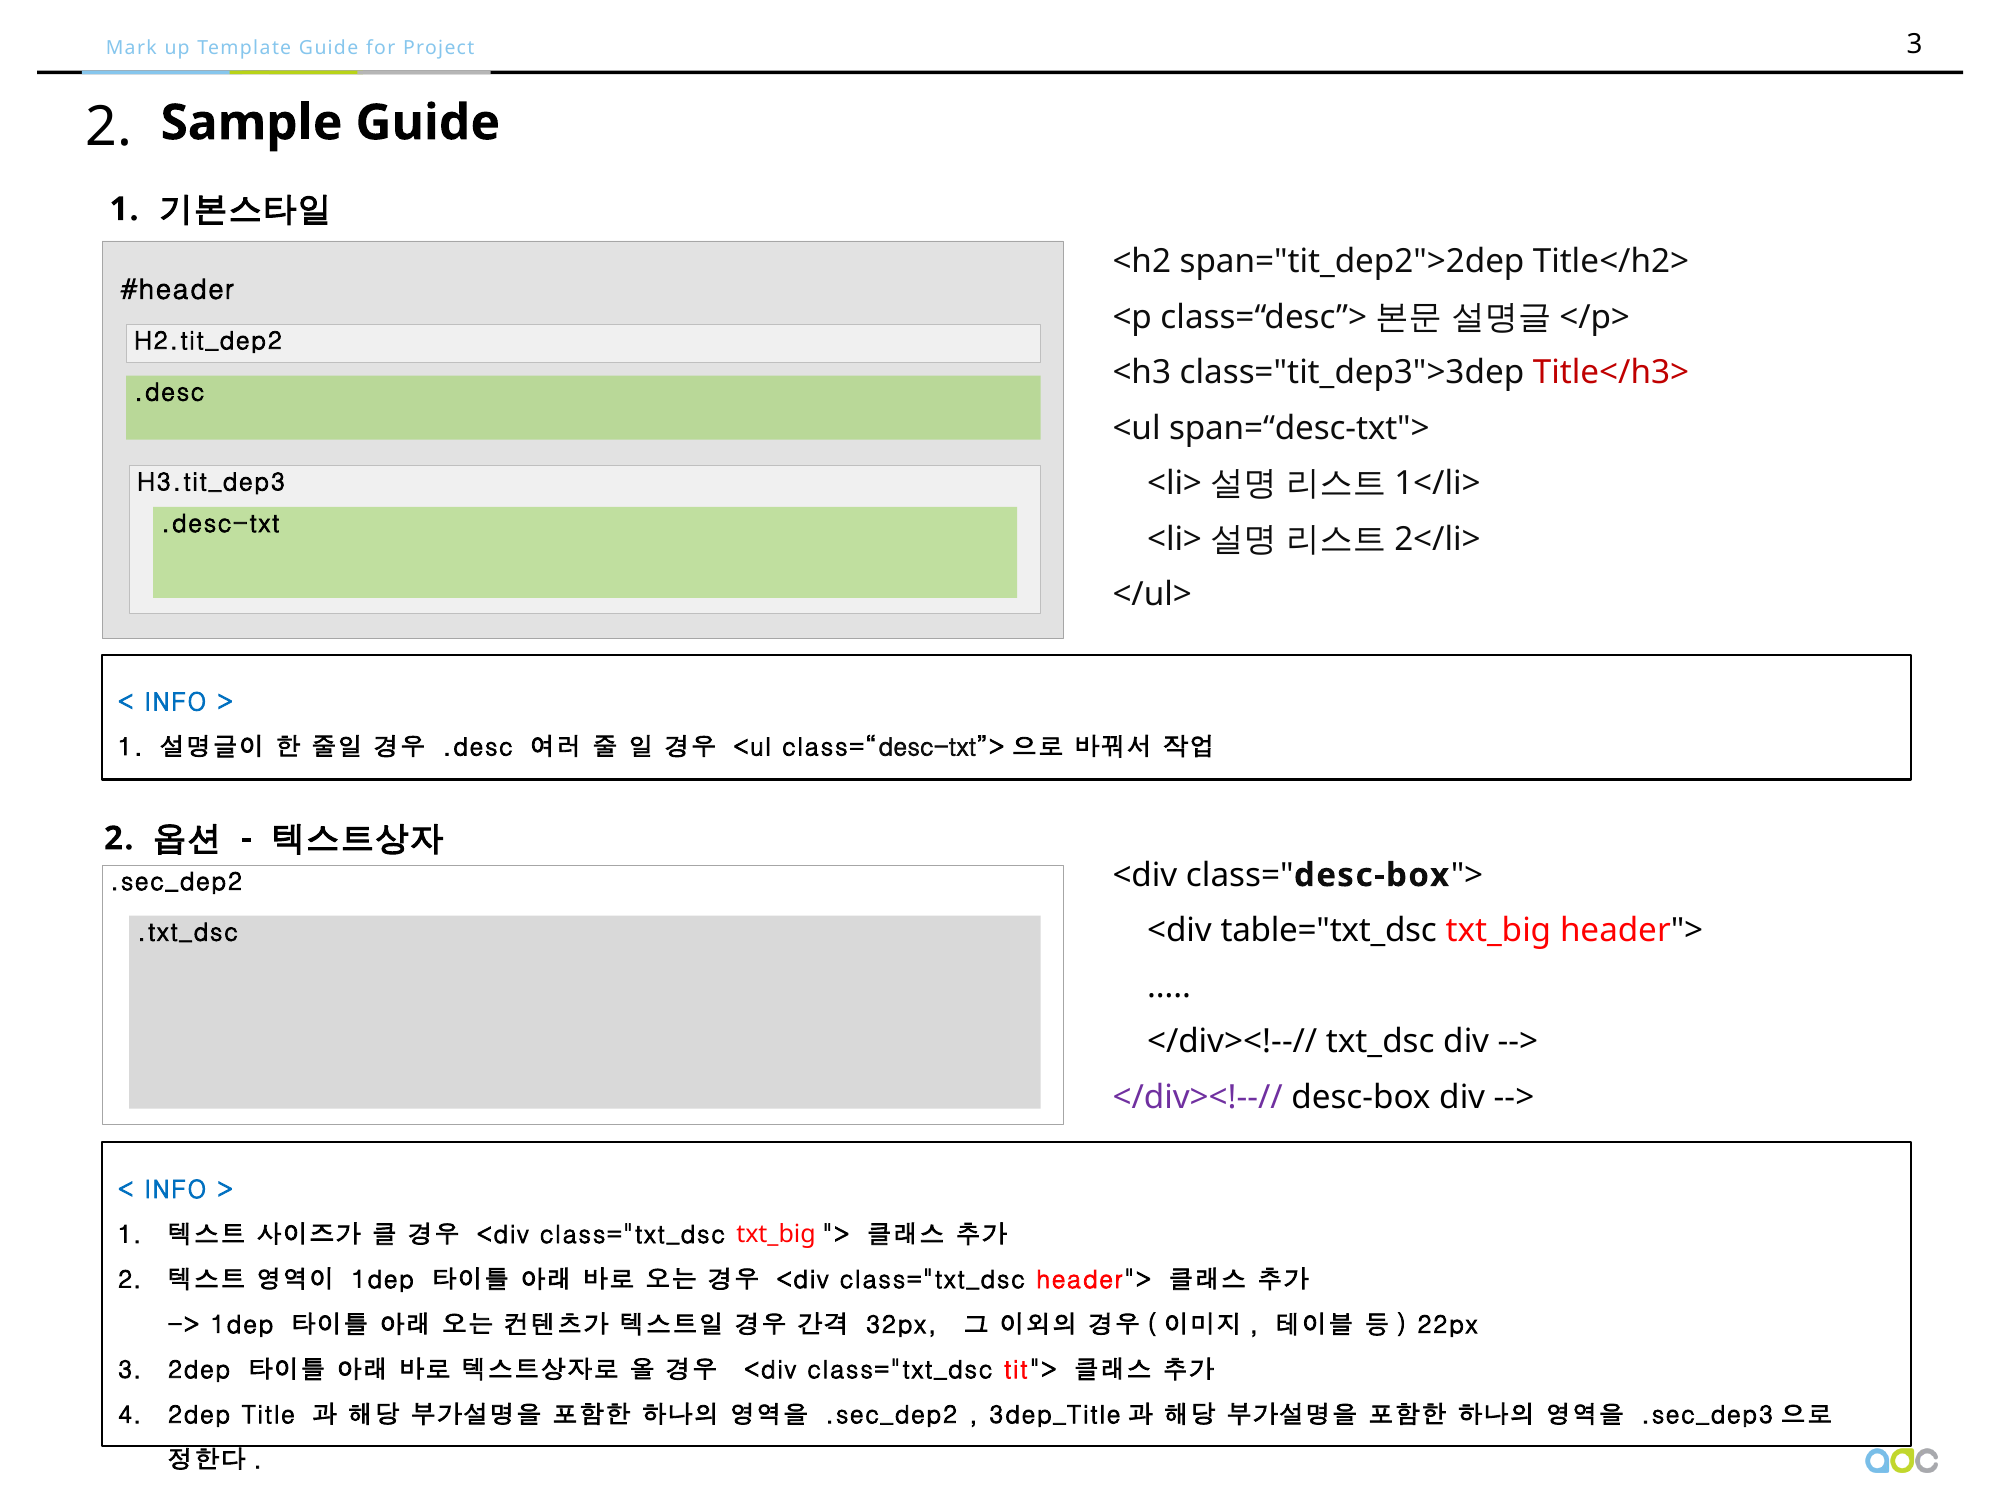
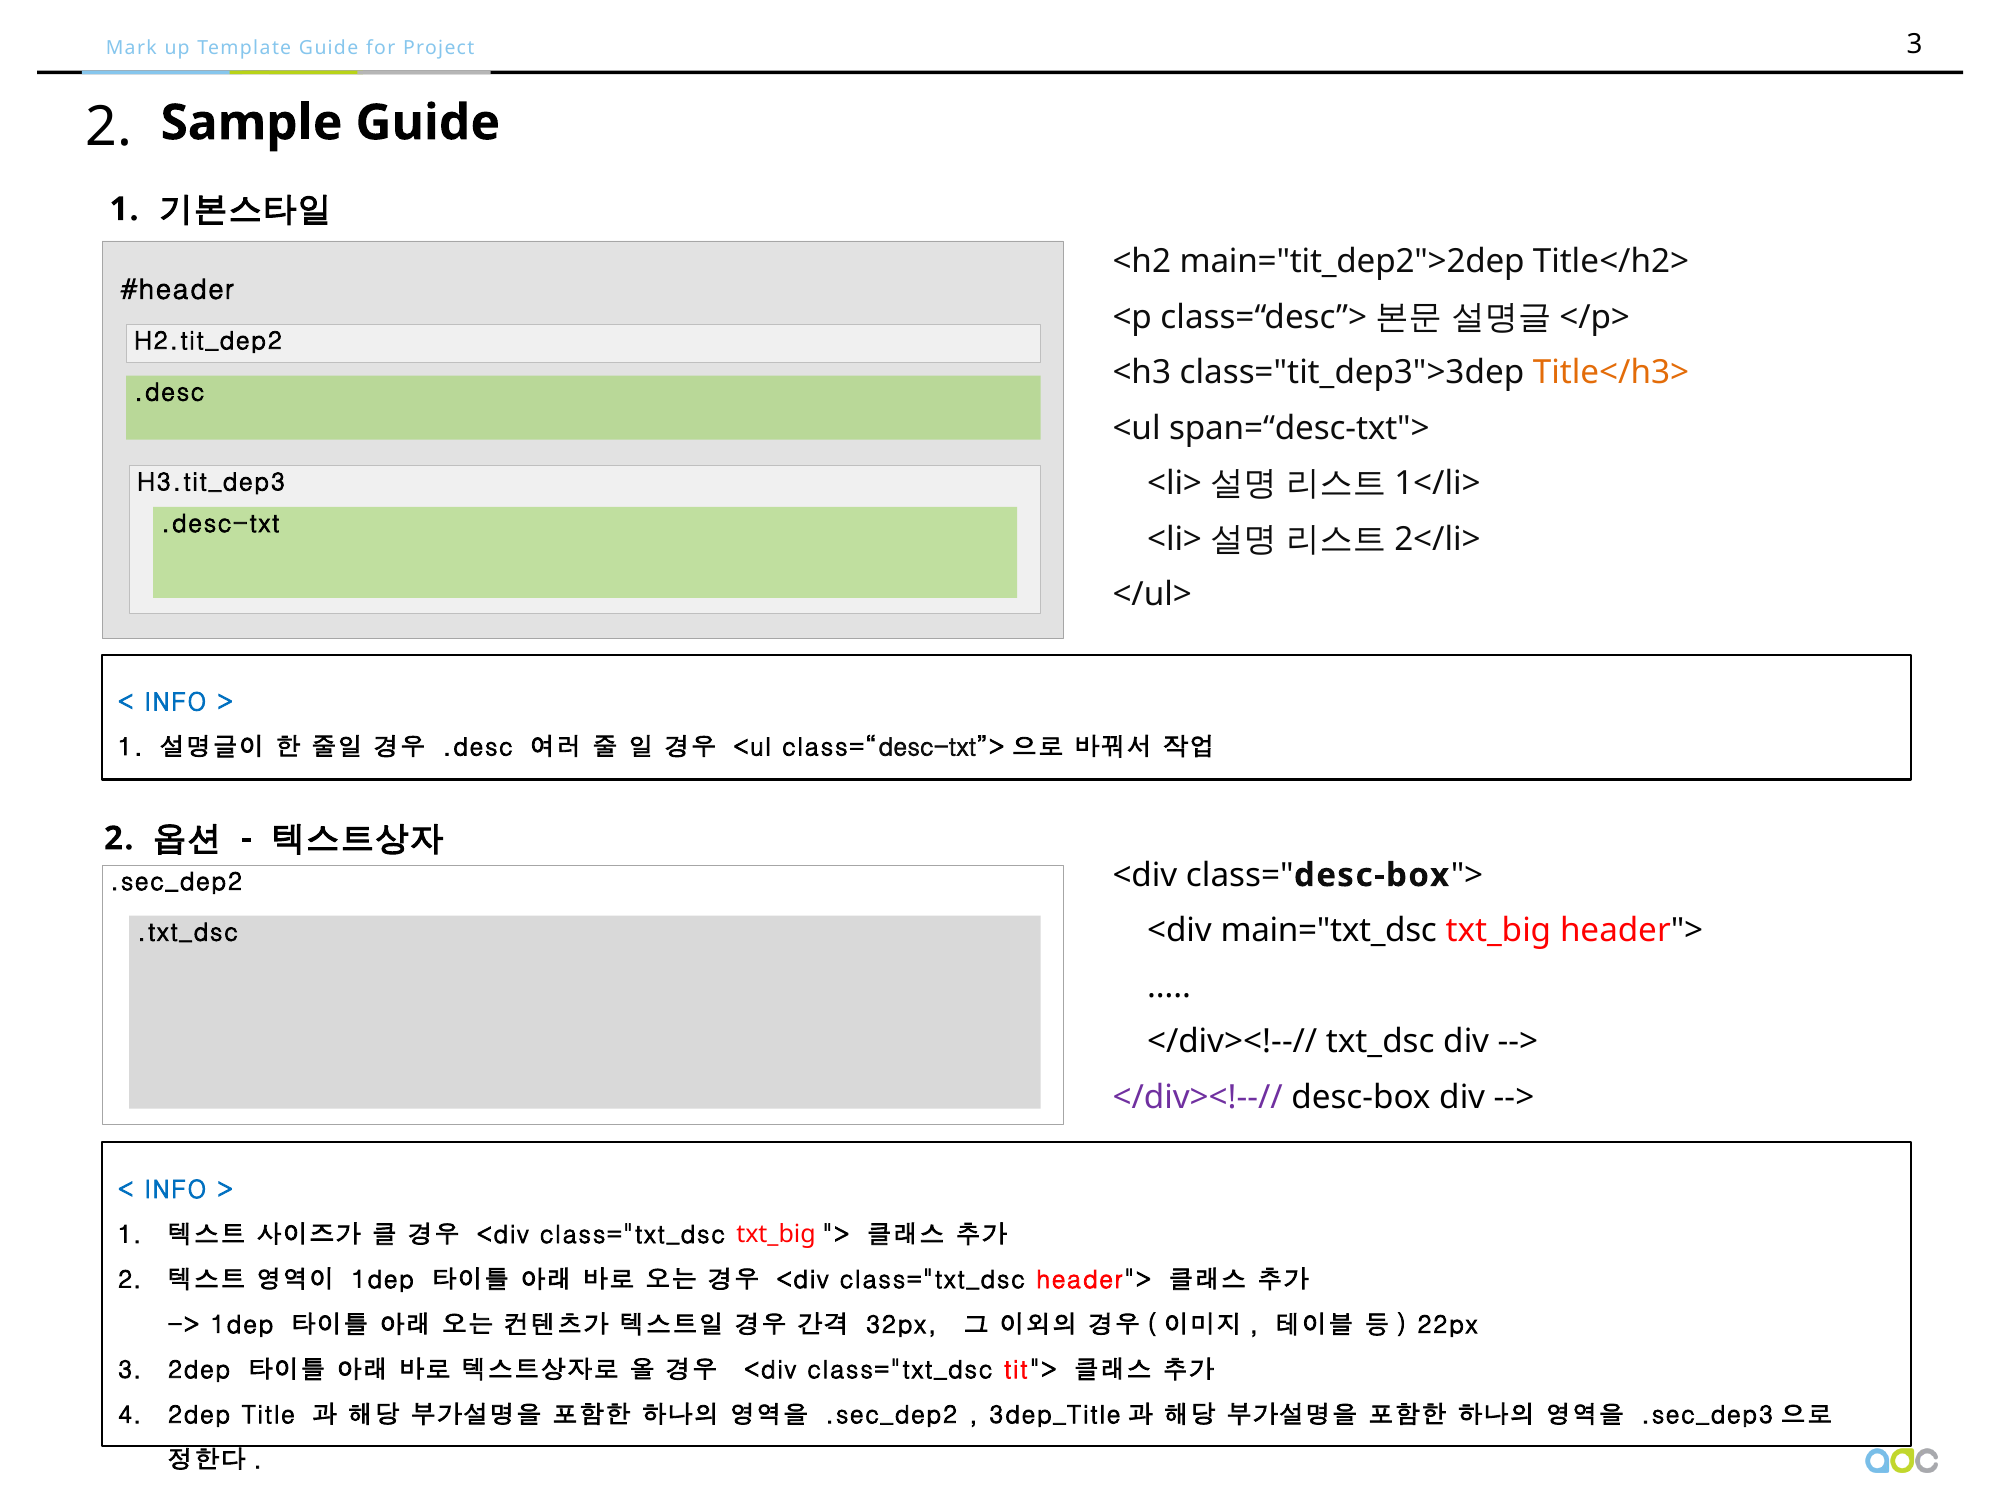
span="tit_dep2">2dep: span="tit_dep2">2dep -> main="tit_dep2">2dep (1352, 262)
Title</h3> colour: red -> orange (1611, 373)
table="txt_dsc: table="txt_dsc -> main="txt_dsc (1329, 931)
